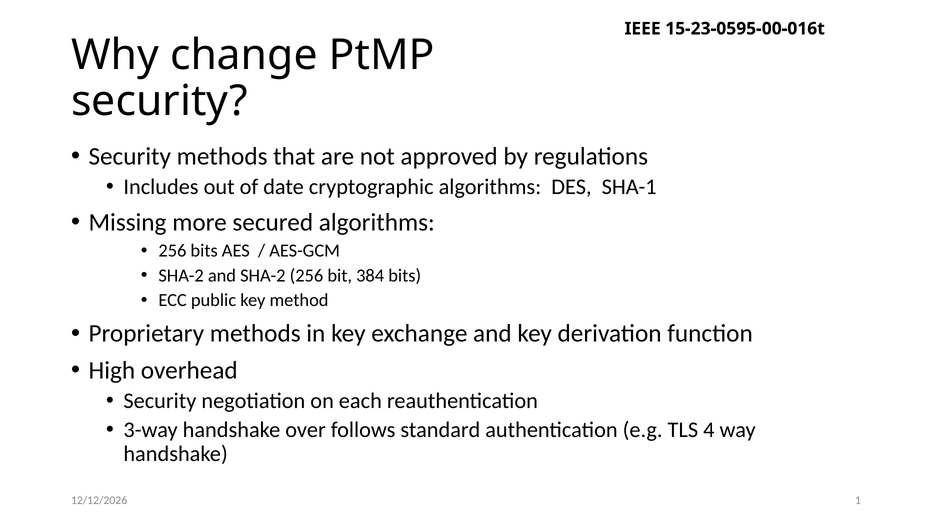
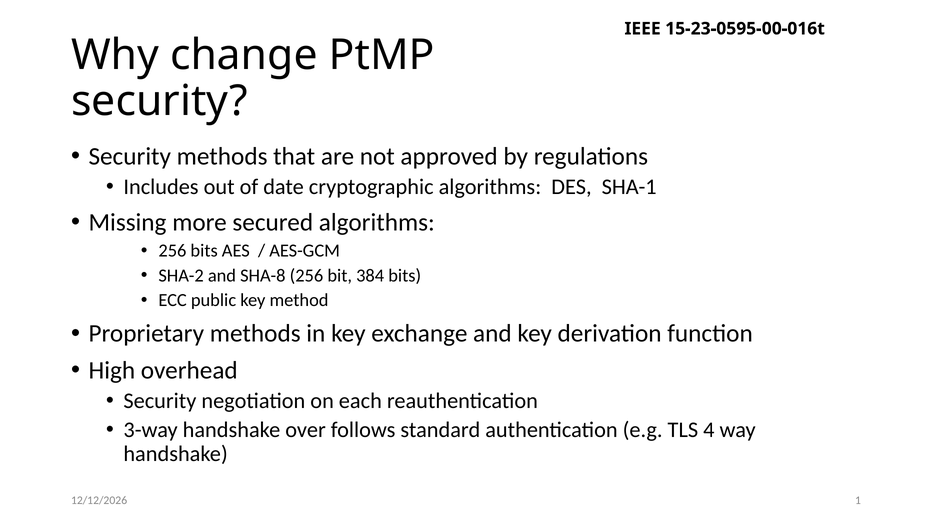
and SHA-2: SHA-2 -> SHA-8 (263, 276)
